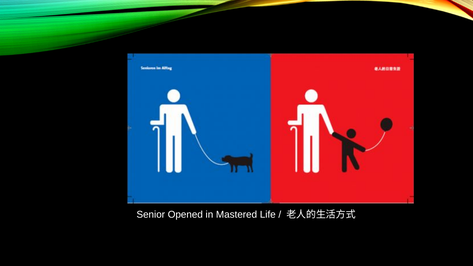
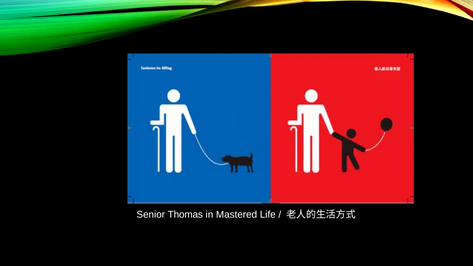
Opened: Opened -> Thomas (185, 215)
